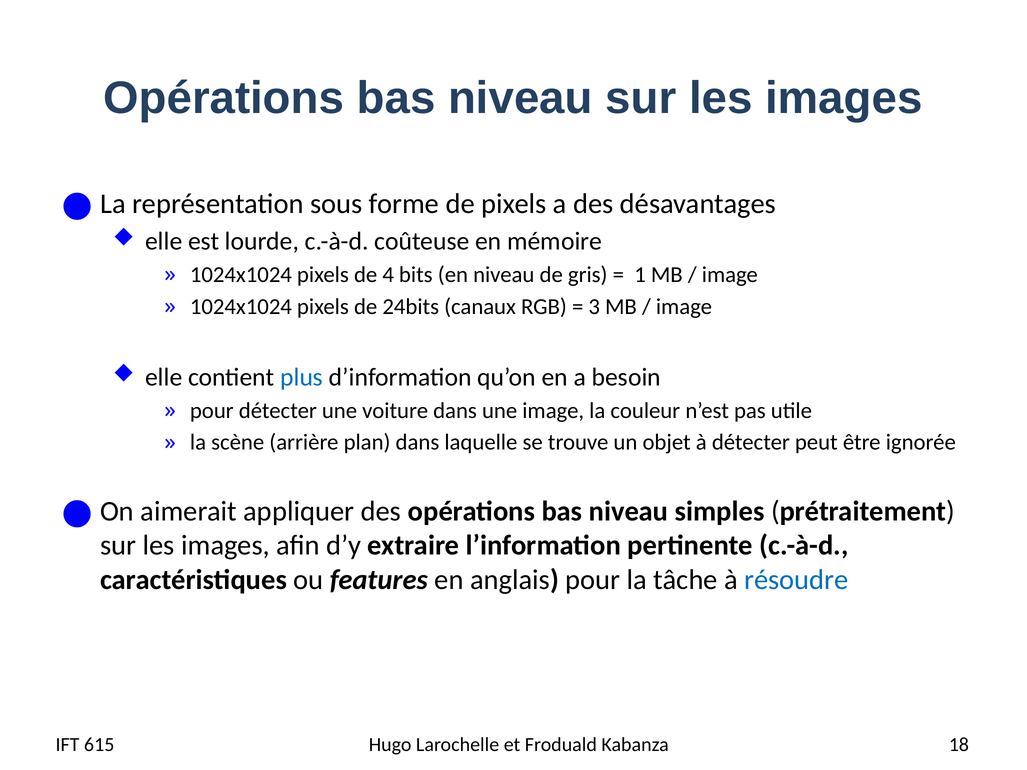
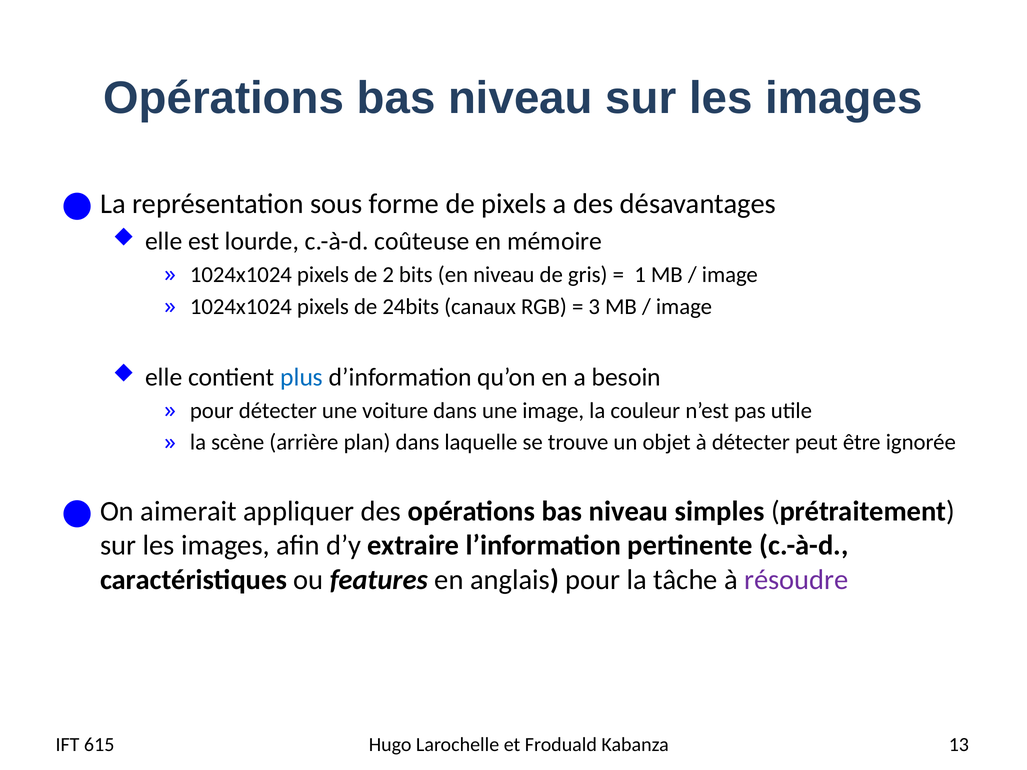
4: 4 -> 2 (388, 275)
résoudre colour: blue -> purple (796, 580)
18: 18 -> 13 (959, 745)
